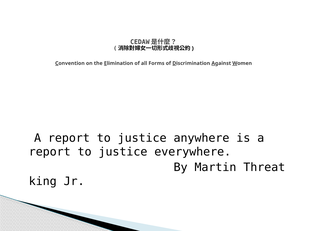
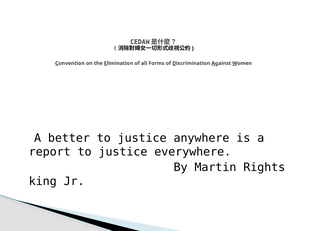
report: report -> better (69, 138)
Threat: Threat -> Rights (264, 168)
